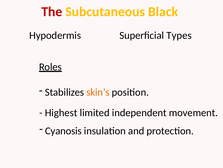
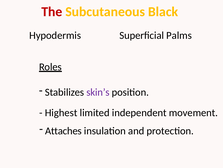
Types: Types -> Palms (179, 35)
skin’s colour: orange -> purple (98, 92)
Cyanosis: Cyanosis -> Attaches (63, 130)
